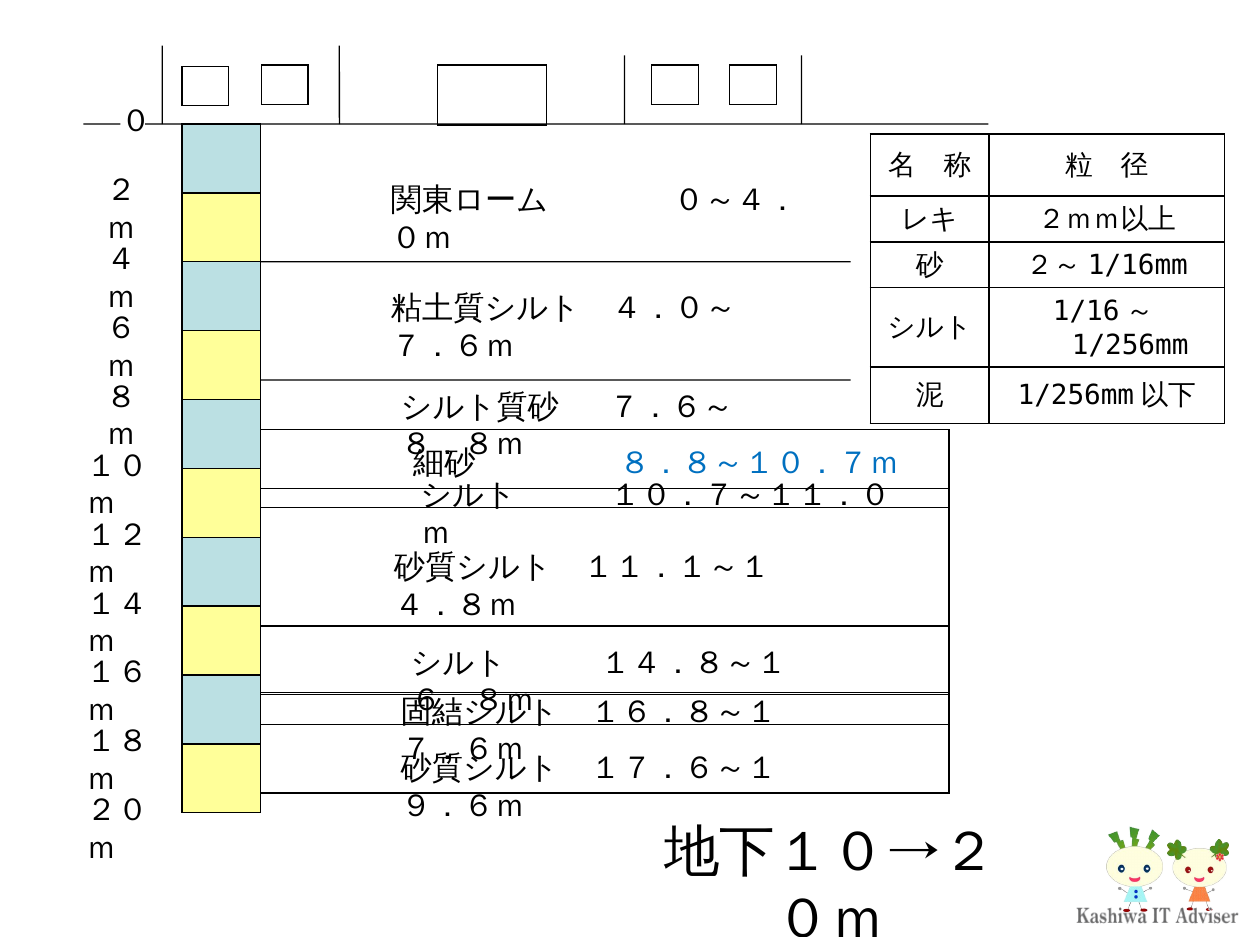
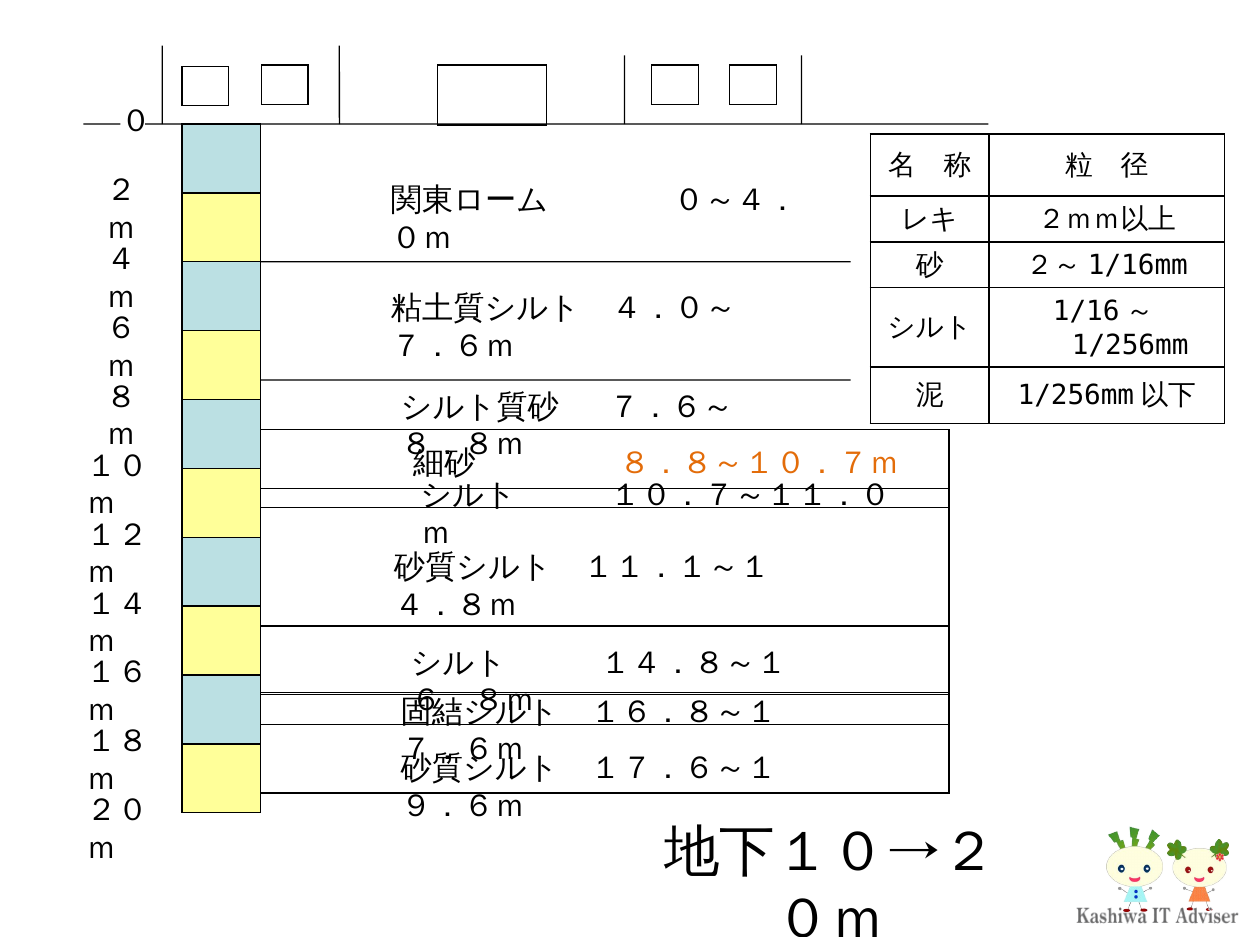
８．８～１０．７ｍ colour: blue -> orange (760, 463)
